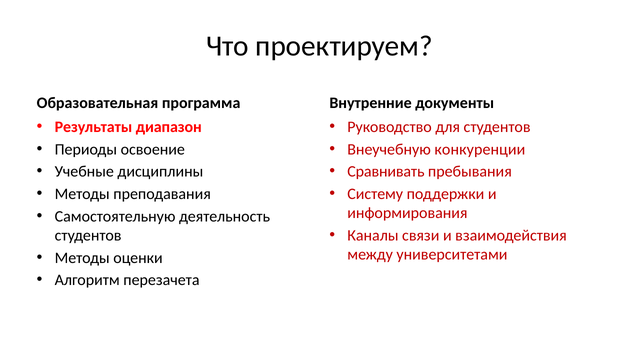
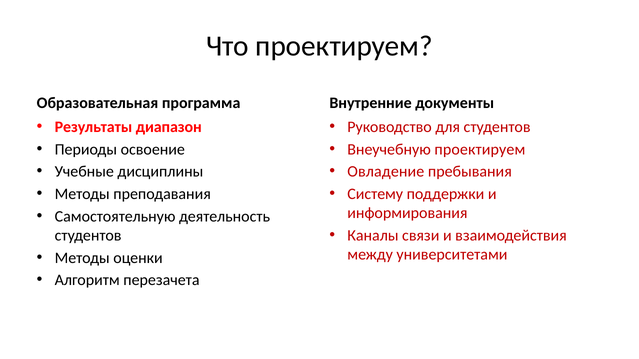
Внеучебную конкуренции: конкуренции -> проектируем (480, 149)
Сравнивать: Сравнивать -> Овладение (386, 172)
